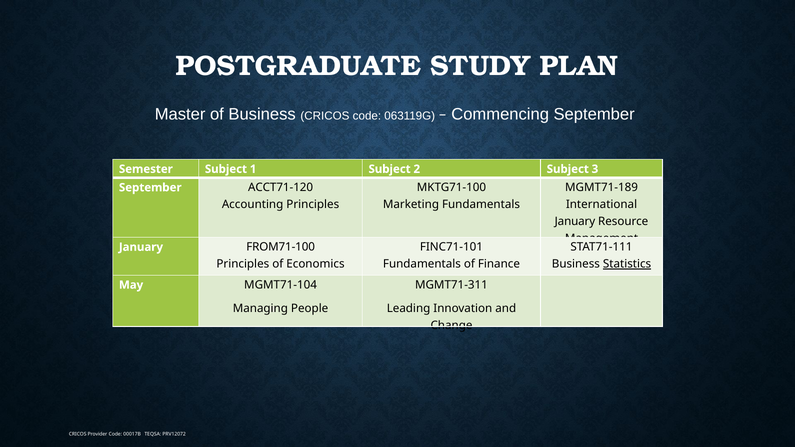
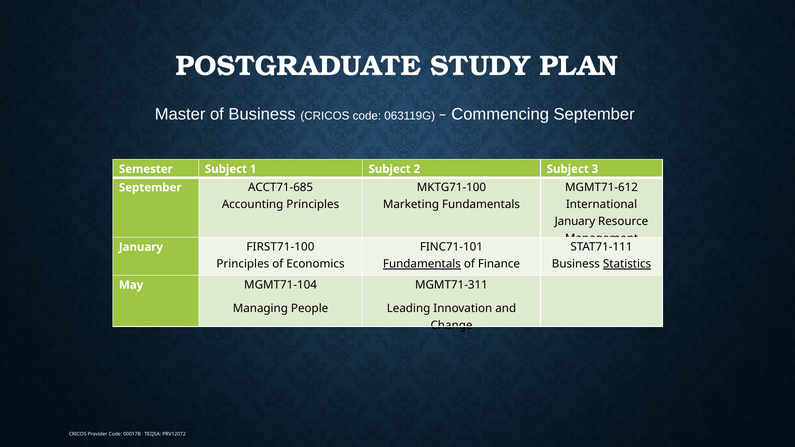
MGMT71-189: MGMT71-189 -> MGMT71-612 (601, 188)
ACCT71-120: ACCT71-120 -> ACCT71-685 (281, 188)
FROM71-100: FROM71-100 -> FIRST71-100 (280, 247)
Fundamentals underline: none -> present (422, 264)
